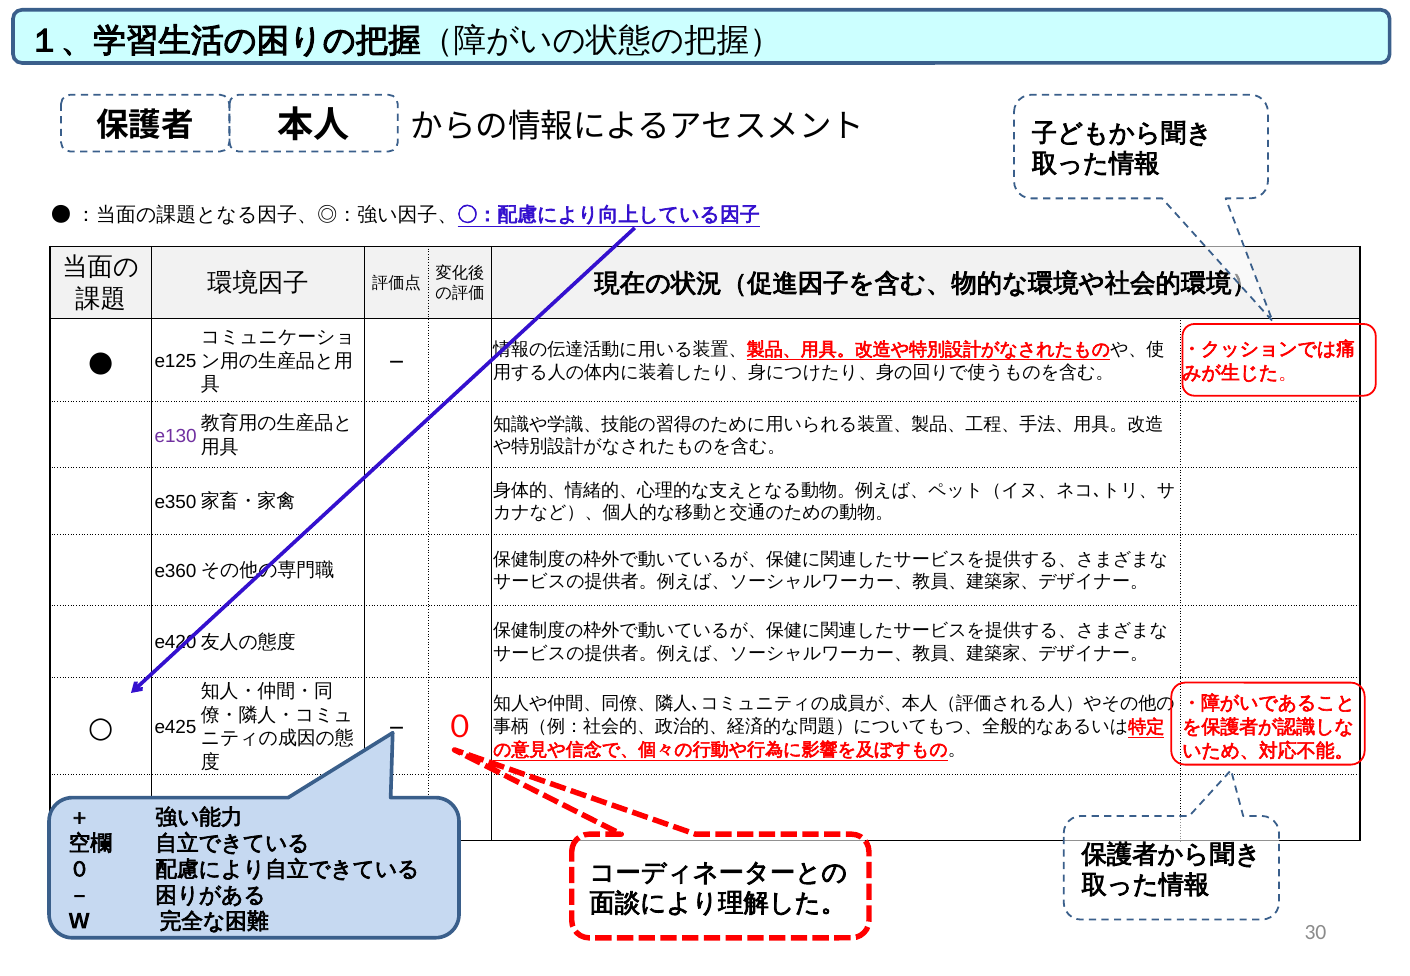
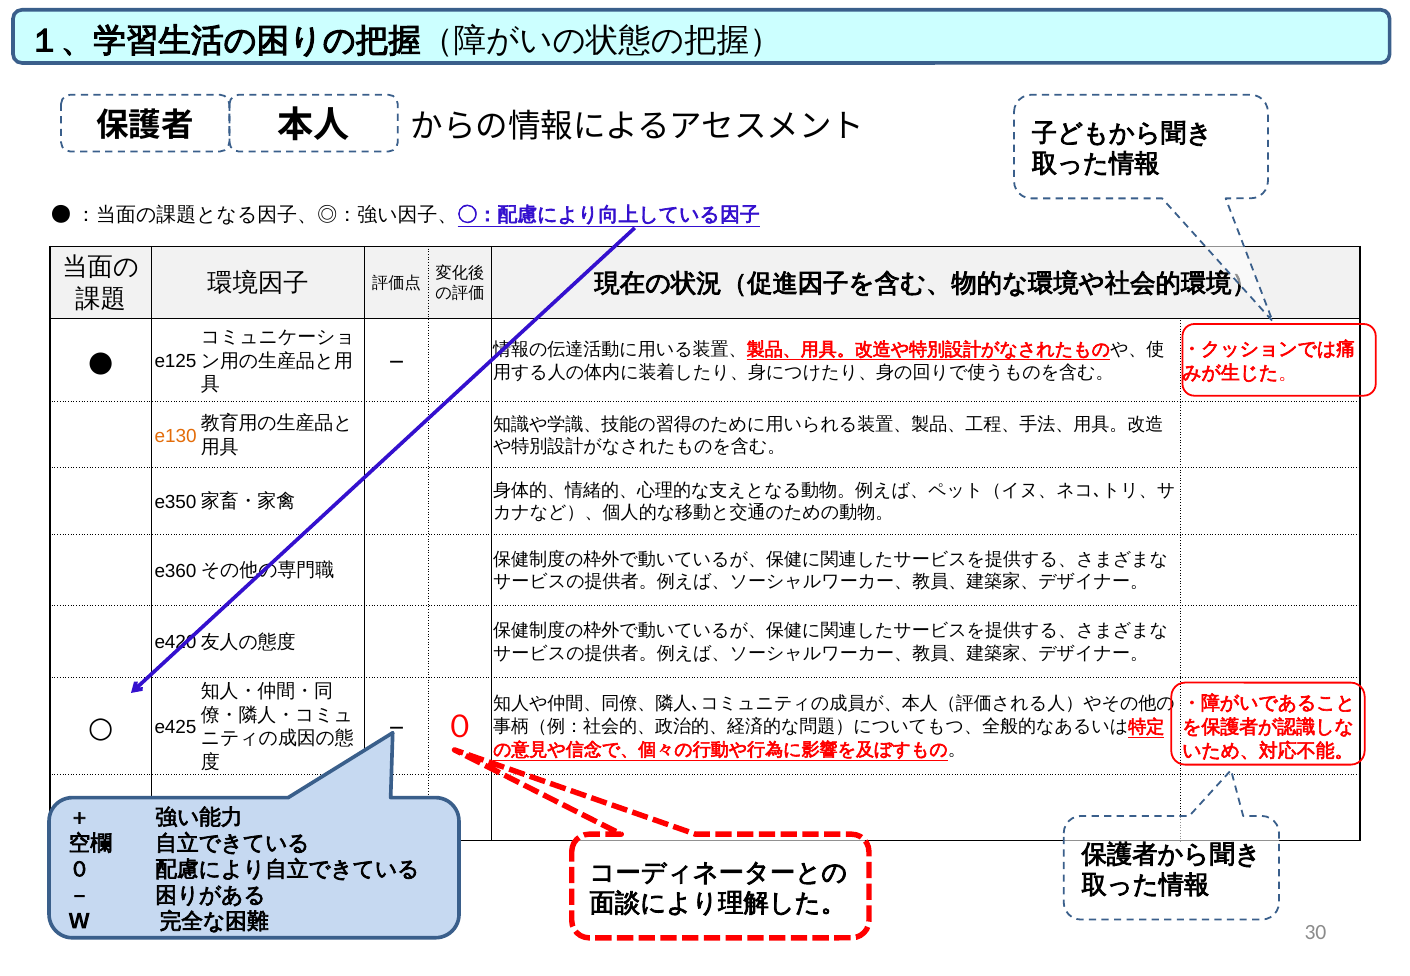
e130 colour: purple -> orange (176, 436)
